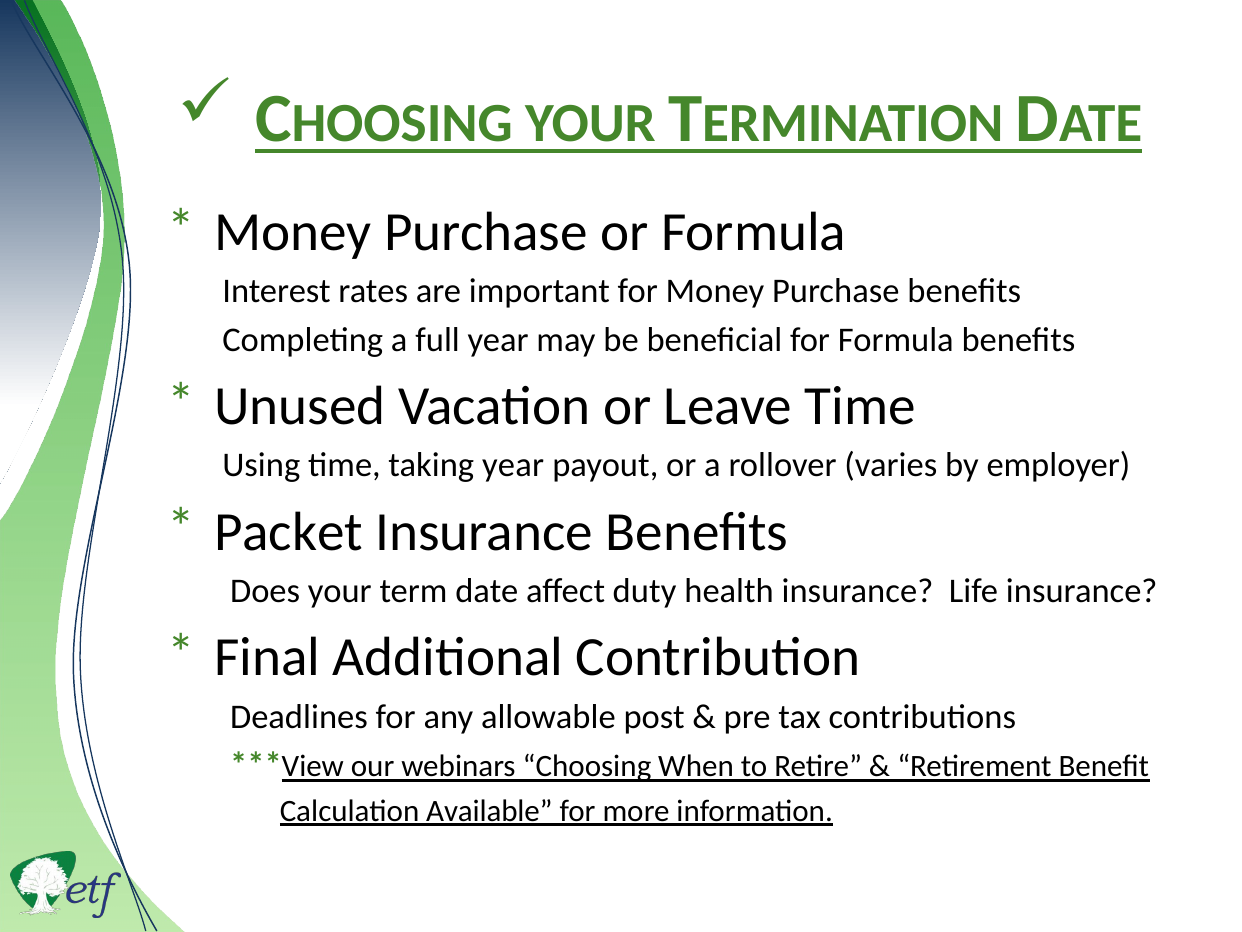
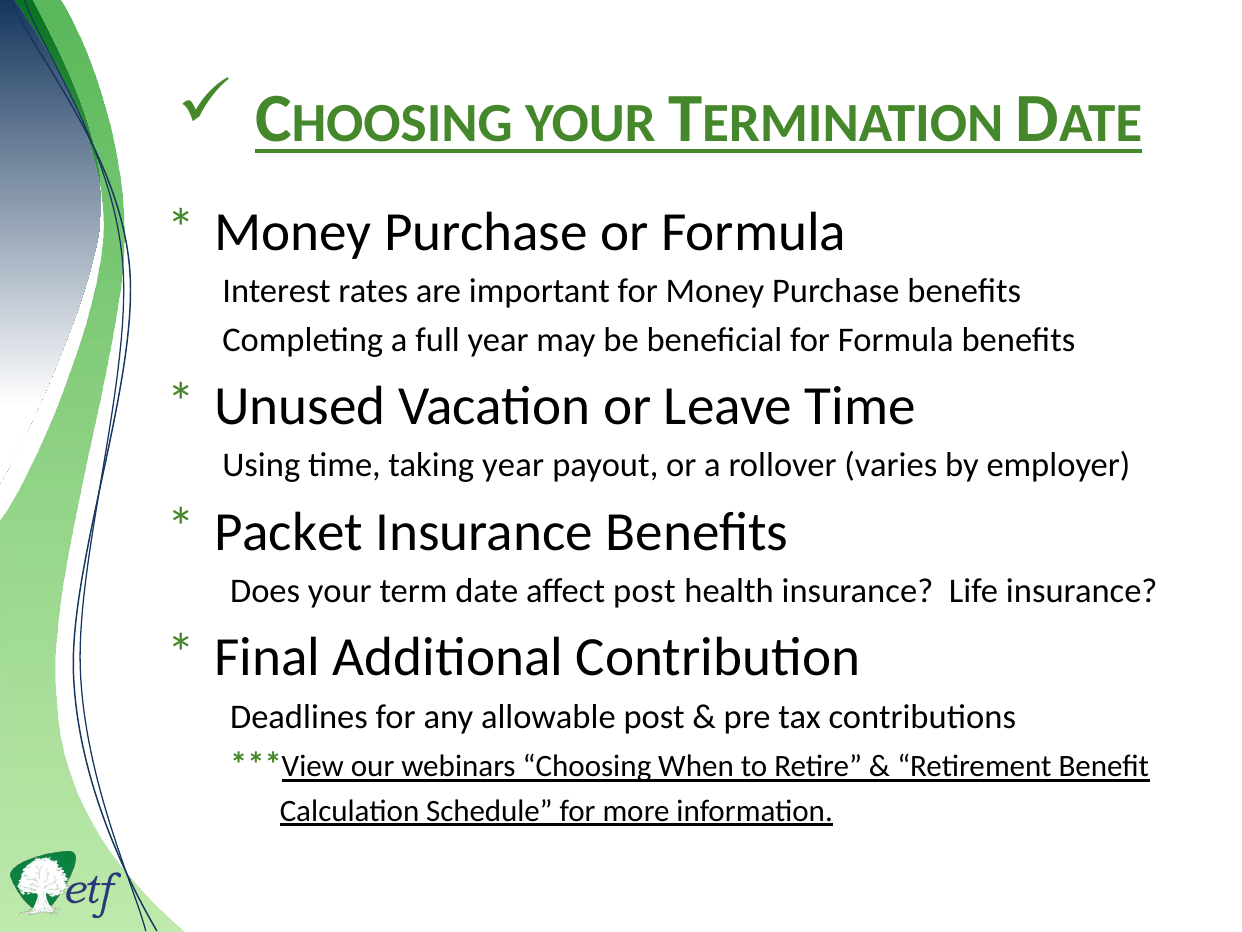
affect duty: duty -> post (644, 591)
Available: Available -> Schedule (489, 810)
